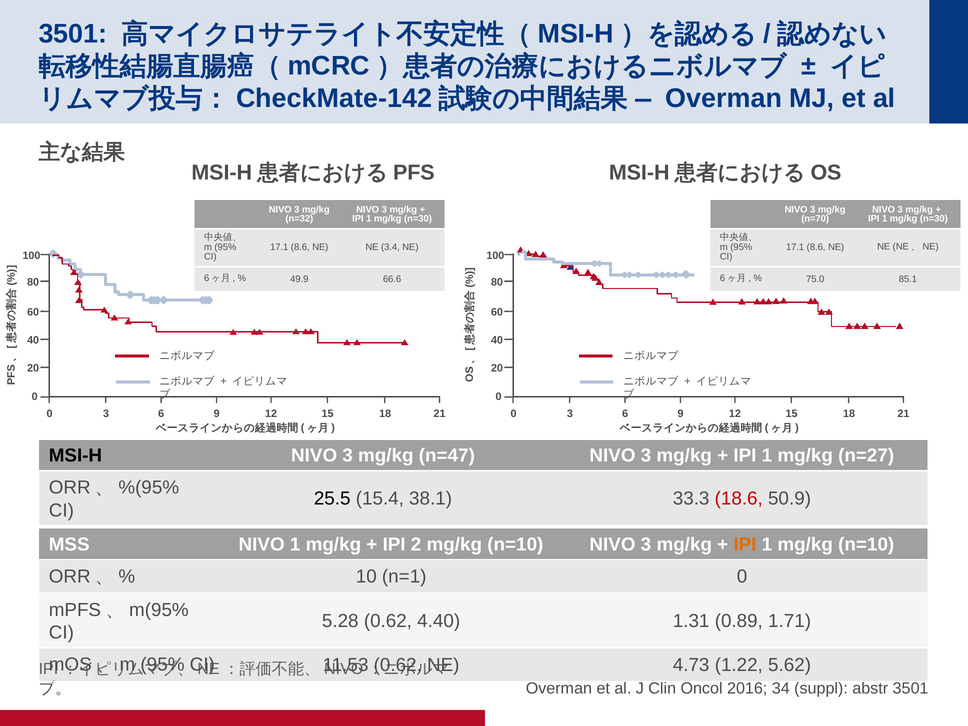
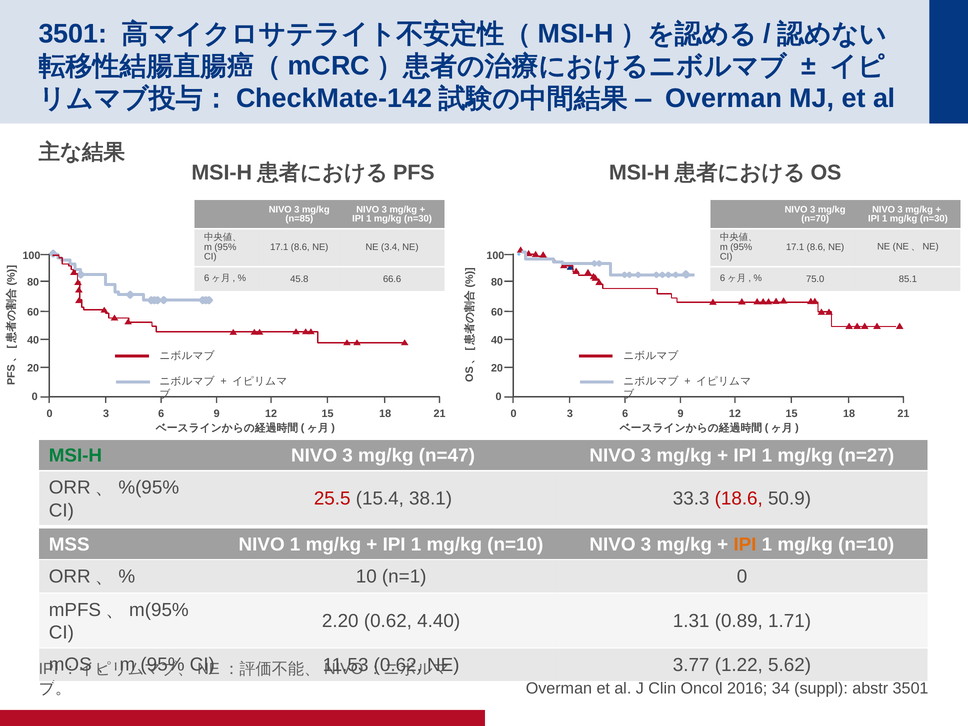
n=32: n=32 -> n=85 (299, 219)
49.9: 49.9 -> 45.8 (299, 279)
MSI-H colour: black -> green (75, 456)
25.5 colour: black -> red (332, 498)
2: 2 -> 1 (416, 544)
5.28: 5.28 -> 2.20 (340, 621)
4.73: 4.73 -> 3.77 (691, 665)
